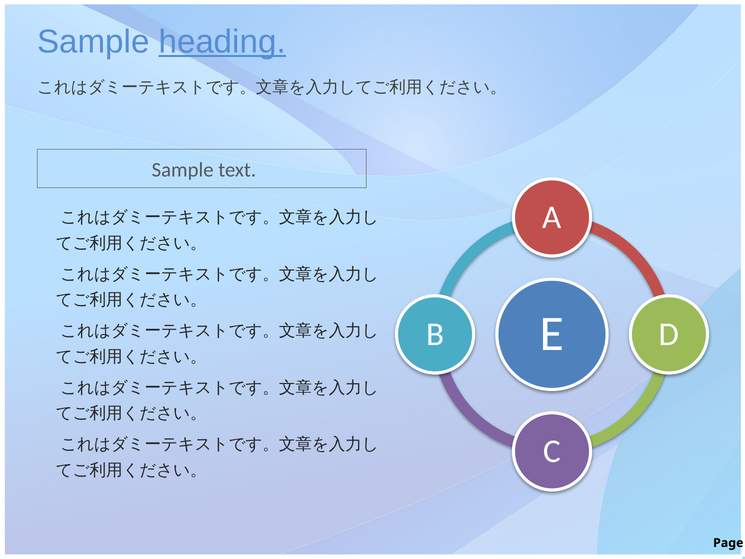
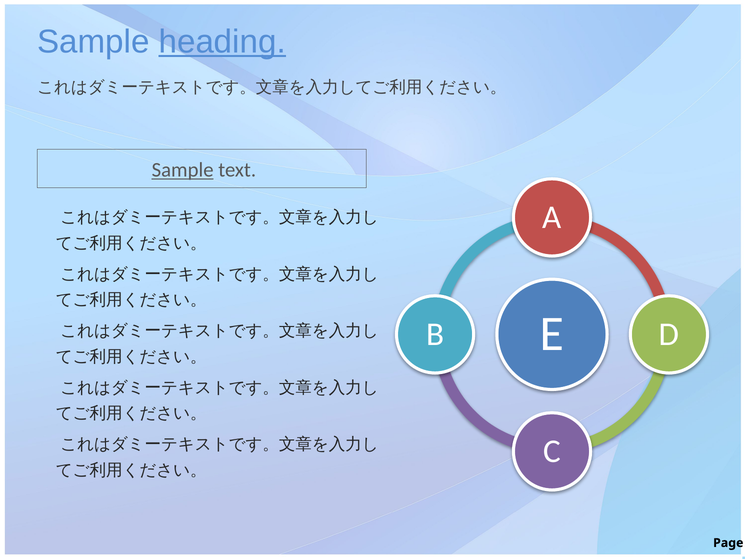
Sample underline: none -> present (183, 170)
